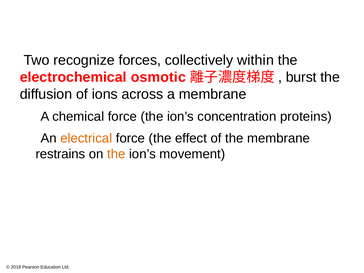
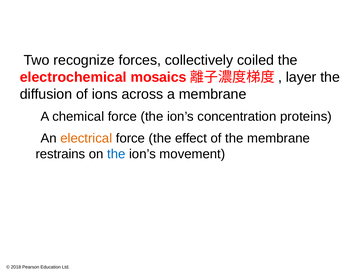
within: within -> coiled (256, 60)
osmotic: osmotic -> mosaics (158, 77)
burst: burst -> layer (301, 77)
the colour: orange -> blue (116, 154)
